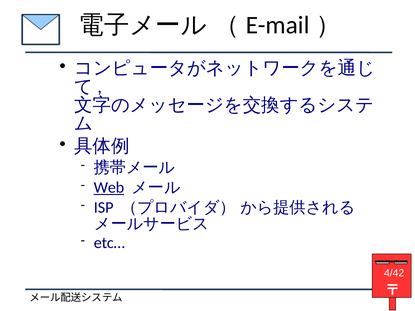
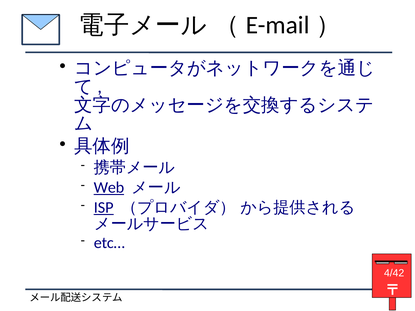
ISP underline: none -> present (104, 208)
